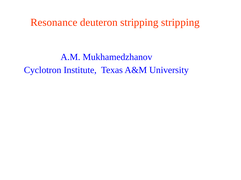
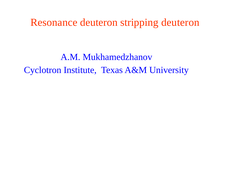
stripping stripping: stripping -> deuteron (180, 22)
